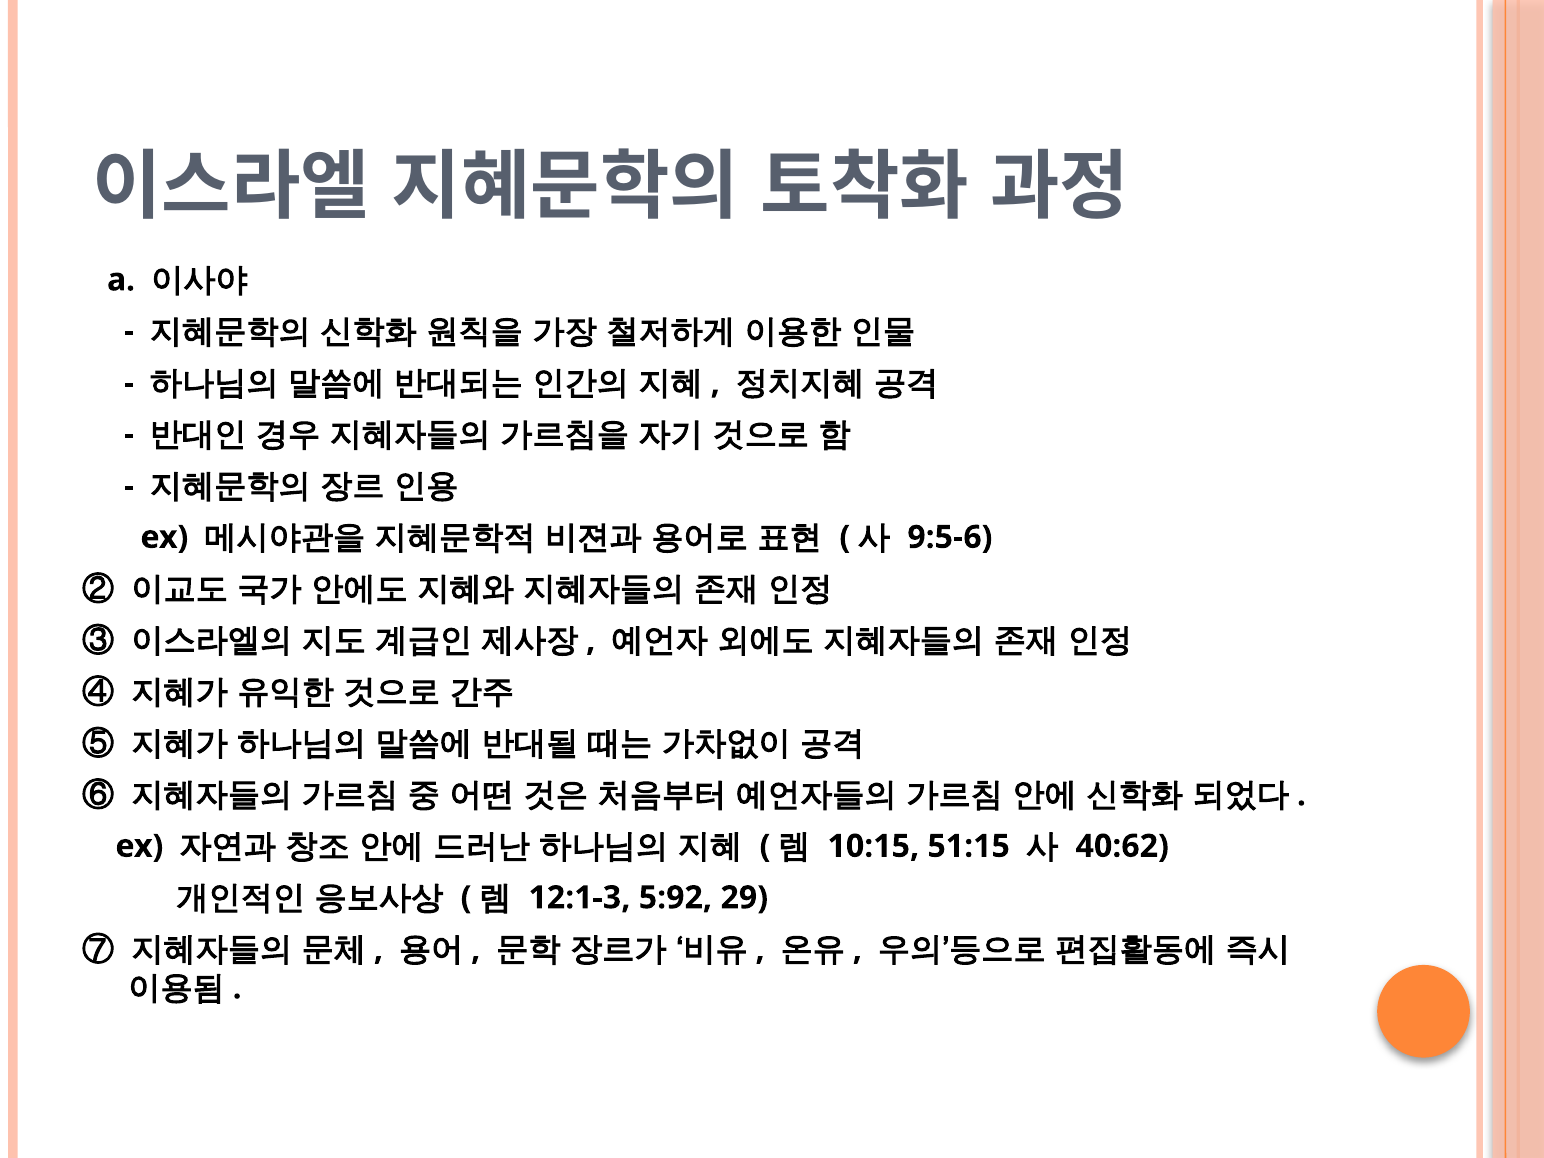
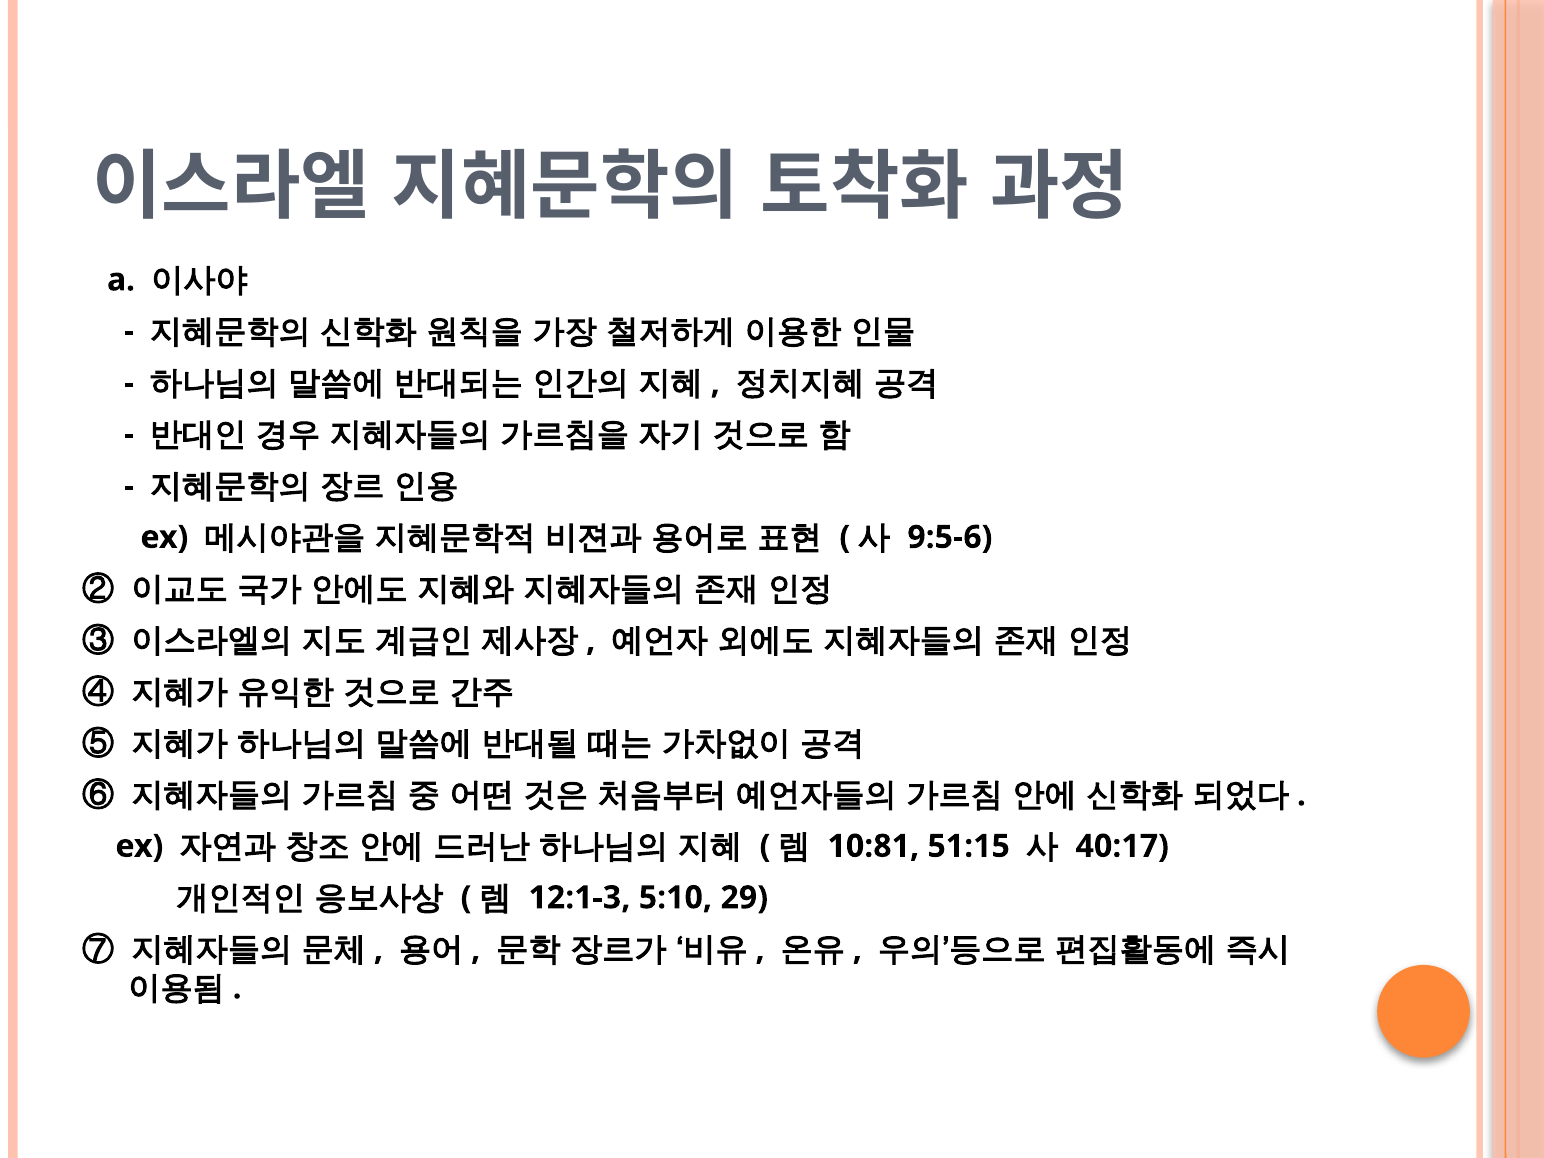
10:15: 10:15 -> 10:81 (873, 846)
40:62: 40:62 -> 40:17 (1122, 846)
5:92: 5:92 -> 5:10 (675, 898)
